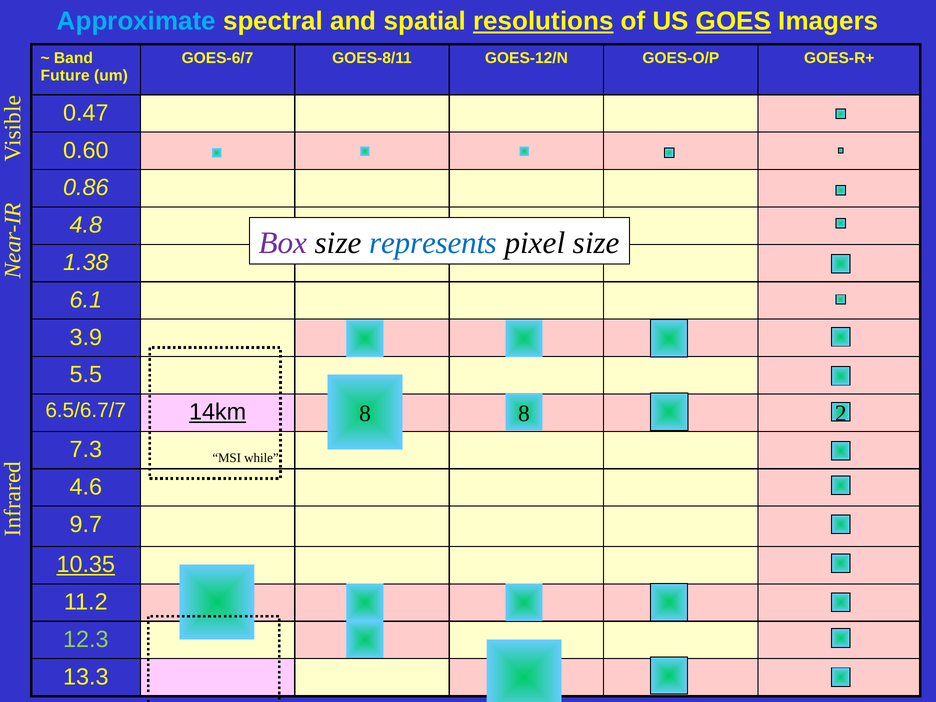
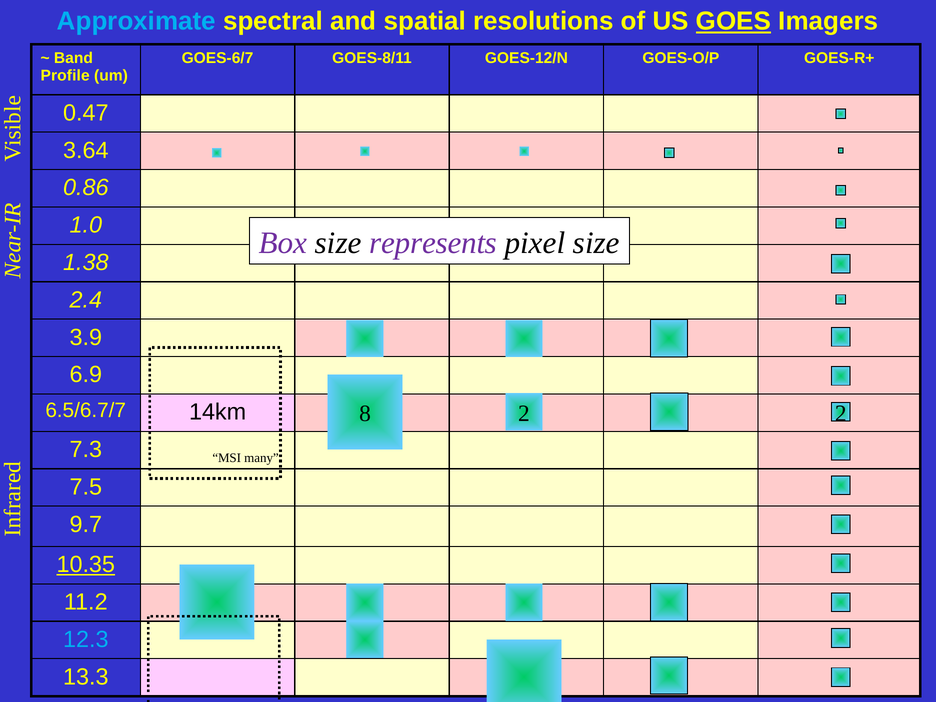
resolutions underline: present -> none (543, 21)
Future: Future -> Profile (65, 75)
0.60: 0.60 -> 3.64 (86, 150)
4.8: 4.8 -> 1.0 (86, 225)
represents colour: blue -> purple (433, 243)
6.1: 6.1 -> 2.4 (86, 300)
5.5: 5.5 -> 6.9 (86, 375)
14km underline: present -> none (218, 412)
8 8: 8 -> 2 (524, 413)
while: while -> many (261, 458)
4.6: 4.6 -> 7.5 (86, 487)
12.3 colour: light green -> light blue (86, 639)
